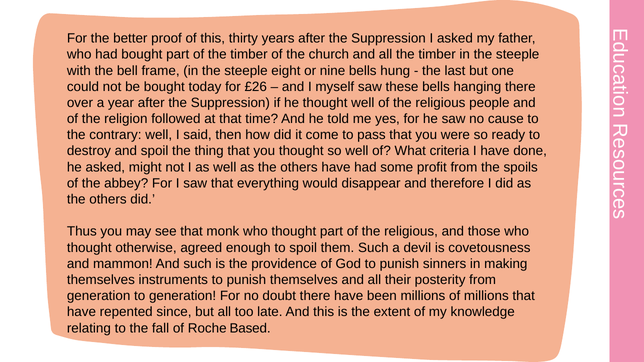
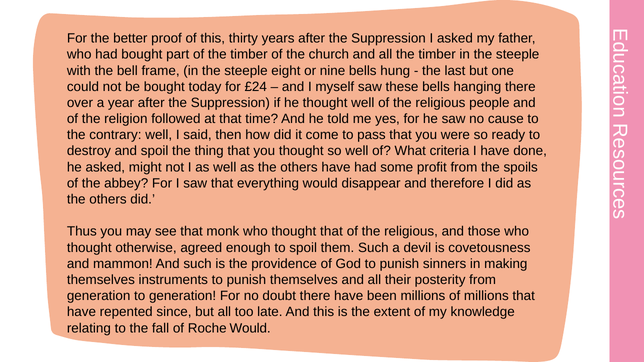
£26: £26 -> £24 (256, 87)
thought part: part -> that (331, 232)
Roche Based: Based -> Would (250, 328)
